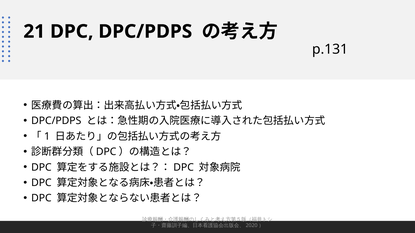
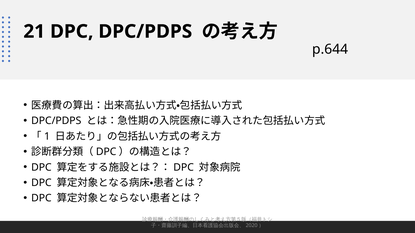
p.131: p.131 -> p.644 (330, 49)
